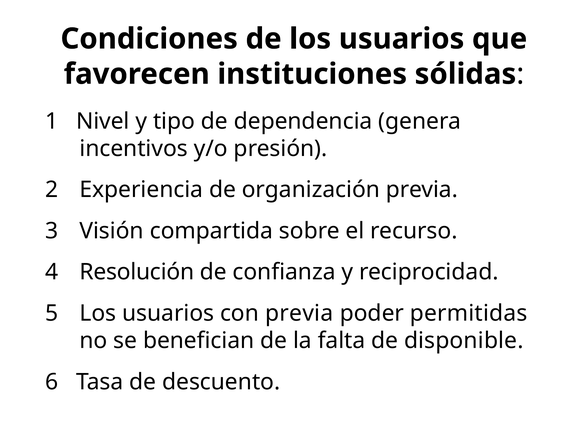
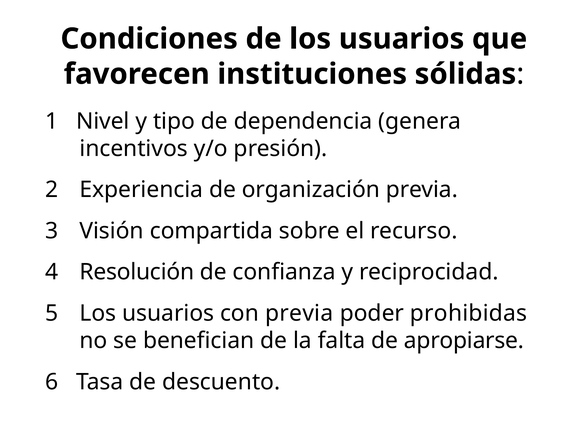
permitidas: permitidas -> prohibidas (469, 313)
disponible: disponible -> apropiarse (464, 341)
